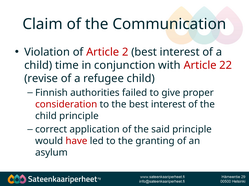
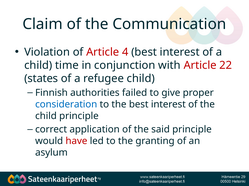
2: 2 -> 4 (125, 52)
revise: revise -> states (41, 79)
consideration colour: red -> blue (66, 105)
